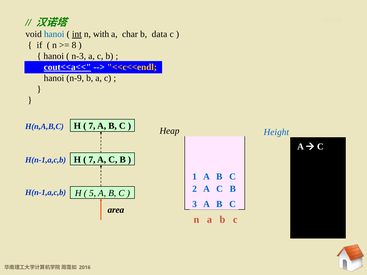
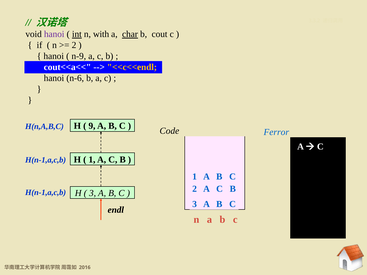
hanoi colour: blue -> purple (54, 34)
char underline: none -> present (130, 34)
data: data -> cout (160, 34)
8: 8 -> 2 (74, 45)
n-3: n-3 -> n-9 (79, 56)
cout<<a<< underline: present -> none (67, 67)
n-9: n-9 -> n-6 (75, 78)
7: 7 -> 9 (92, 126)
Heap: Heap -> Code (169, 131)
Height: Height -> Ferror (276, 132)
7: 7 -> 1 (92, 160)
5: 5 -> 3 (93, 193)
area: area -> endl (116, 210)
